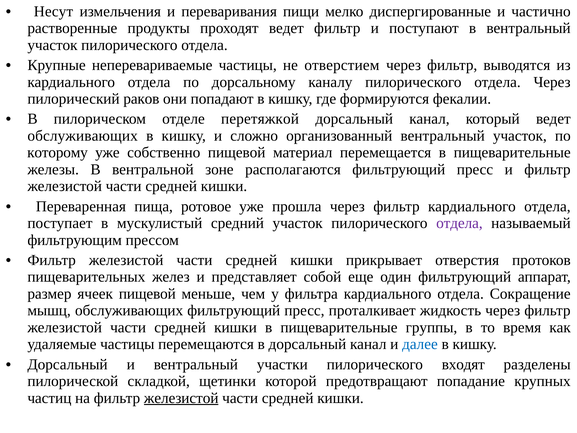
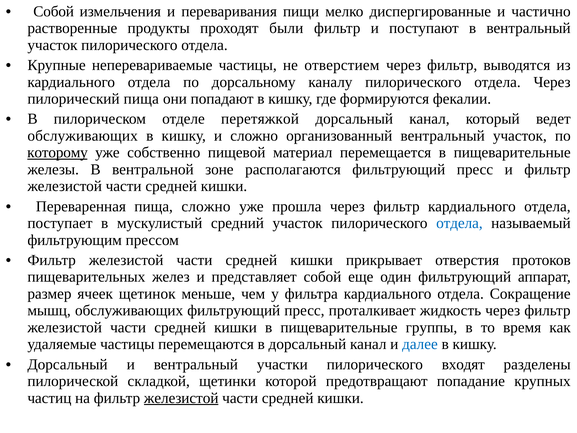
Несут: Несут -> Собой (54, 11)
проходят ведет: ведет -> были (286, 28)
пилорический раков: раков -> пища (141, 99)
которому underline: none -> present (58, 152)
пища ротовое: ротовое -> сложно (206, 206)
отдела colour: purple -> blue (459, 223)
ячеек пищевой: пищевой -> щетинок (147, 294)
